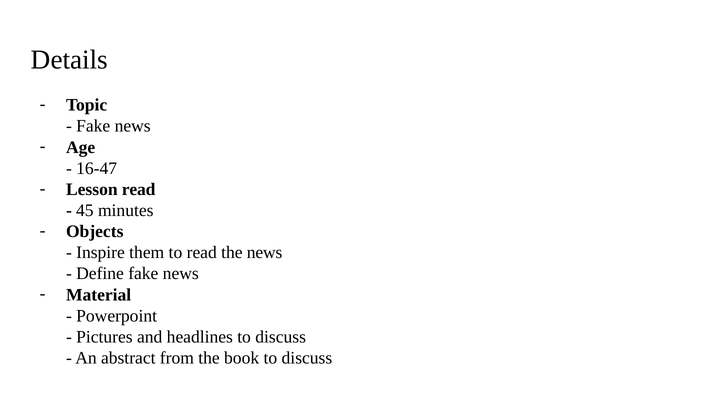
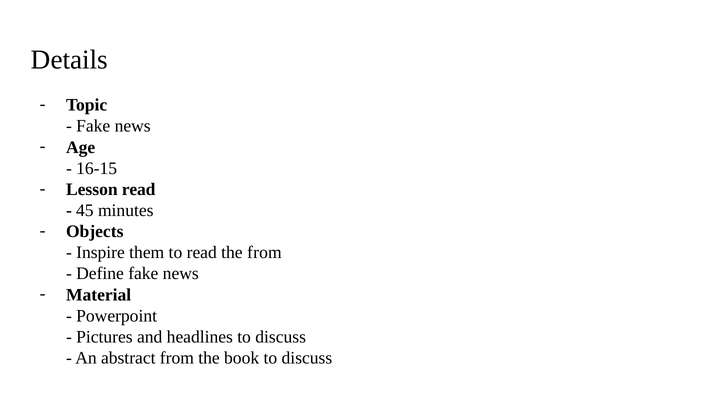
16-47: 16-47 -> 16-15 (97, 168)
the news: news -> from (264, 253)
